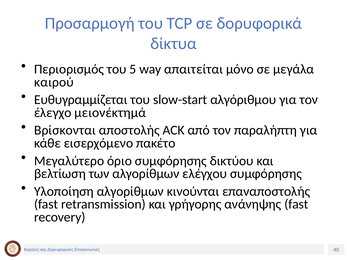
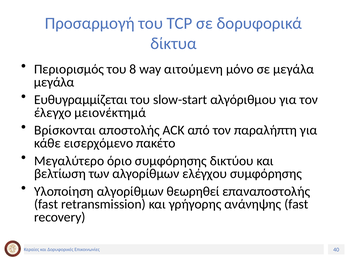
5: 5 -> 8 (133, 69)
απαιτείται: απαιτείται -> αιτούμενη (194, 69)
καιρού: καιρού -> μεγάλα (54, 82)
κινούνται: κινούνται -> θεωρηθεί (193, 192)
